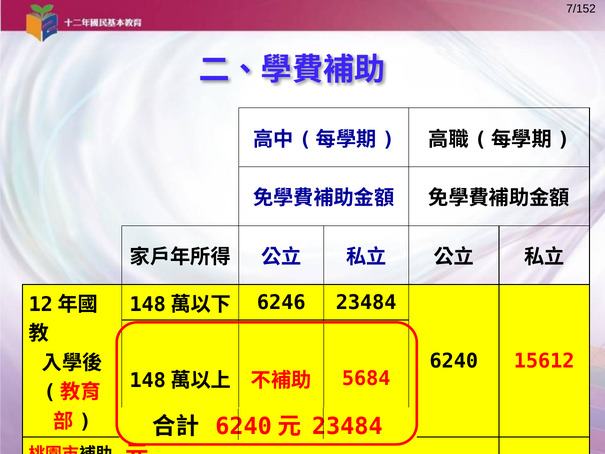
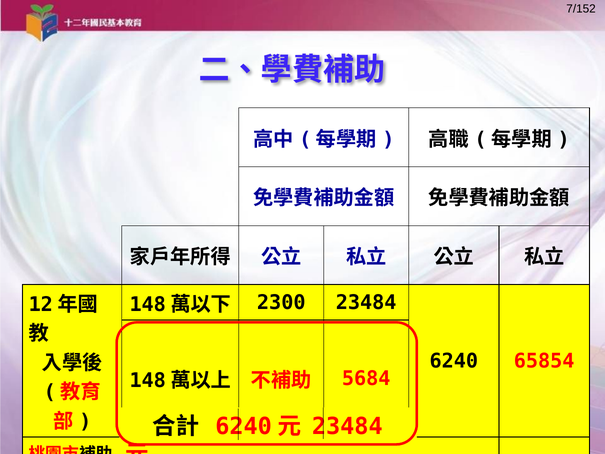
6246: 6246 -> 2300 (281, 302)
15612: 15612 -> 65854 (544, 361)
